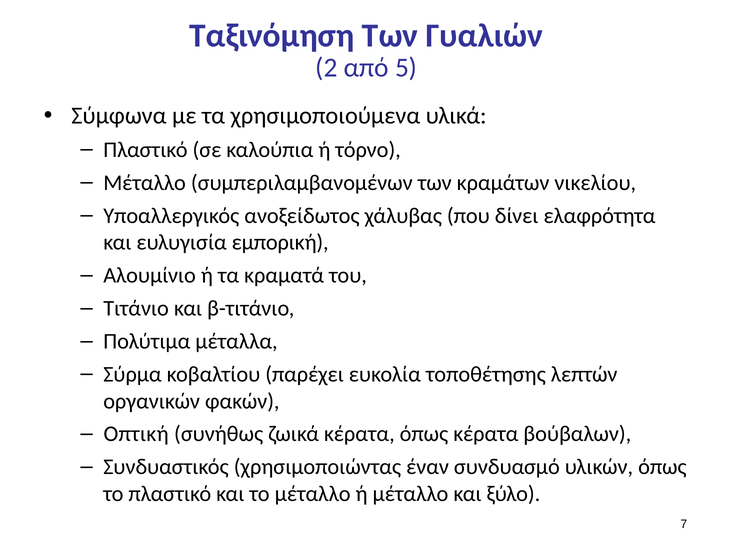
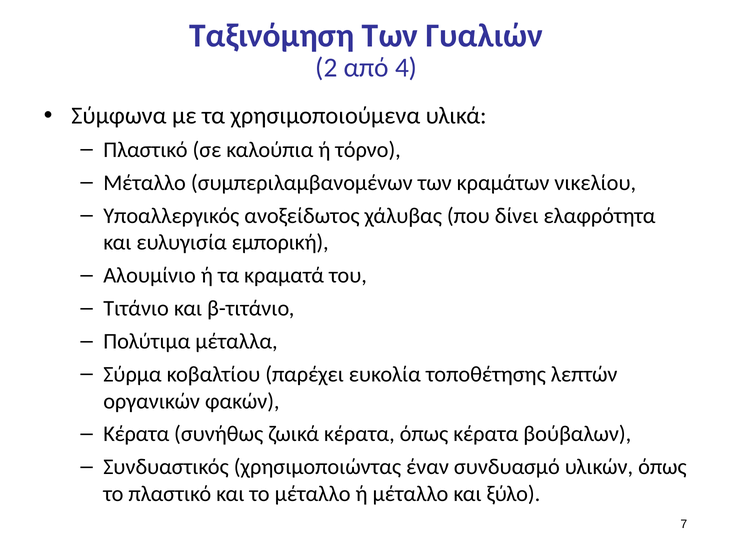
5: 5 -> 4 (406, 68)
Οπτική: Οπτική -> Κέρατα (136, 433)
